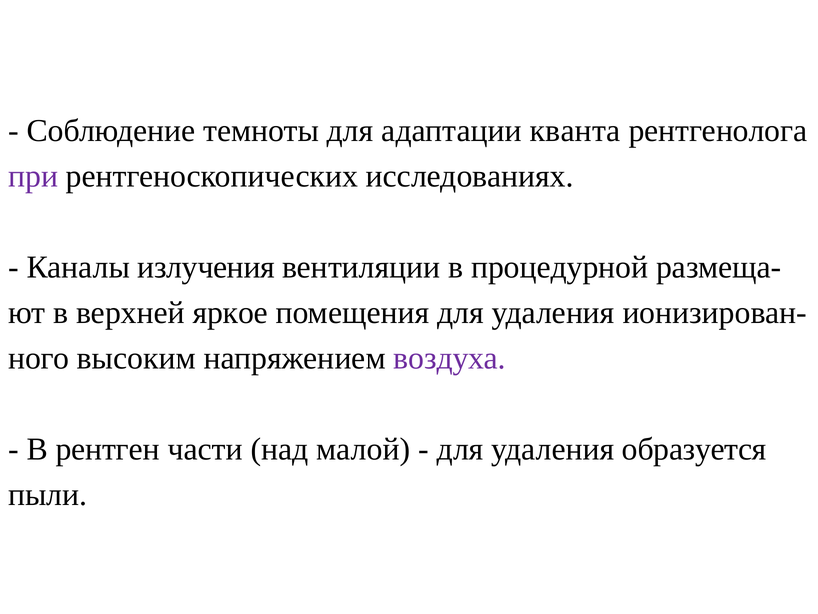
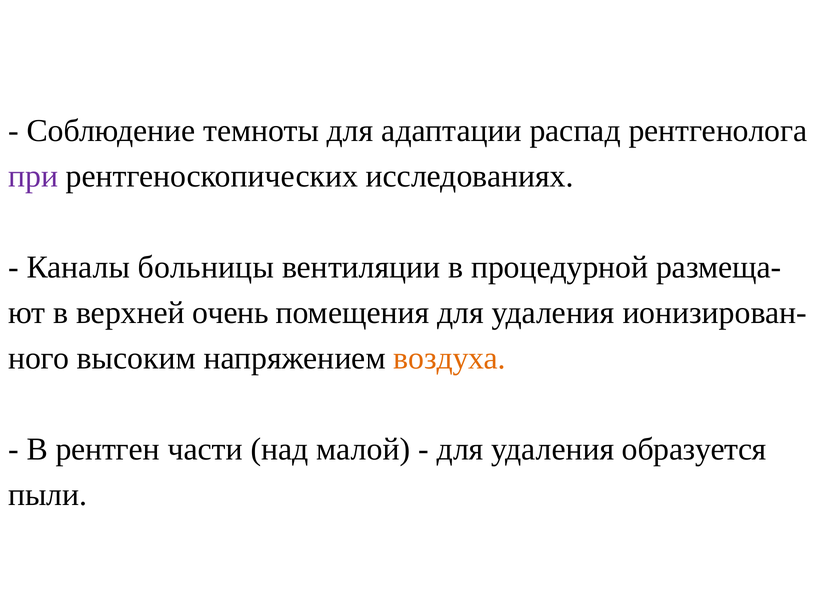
кванта: кванта -> распад (575, 131)
излучения: излучения -> больницы (206, 267)
яркое: яркое -> очень (230, 313)
воздуха colour: purple -> orange (450, 358)
